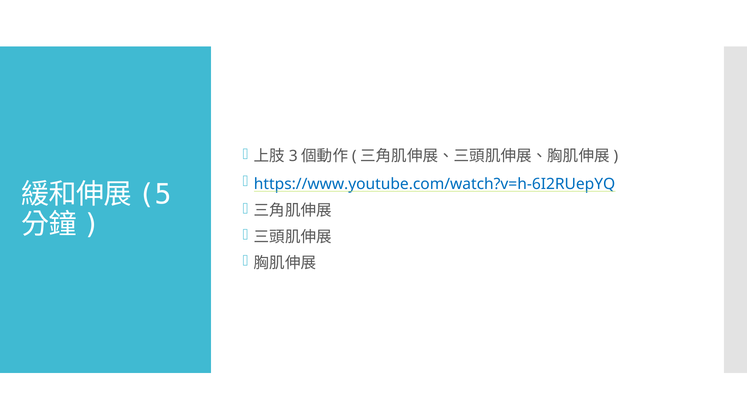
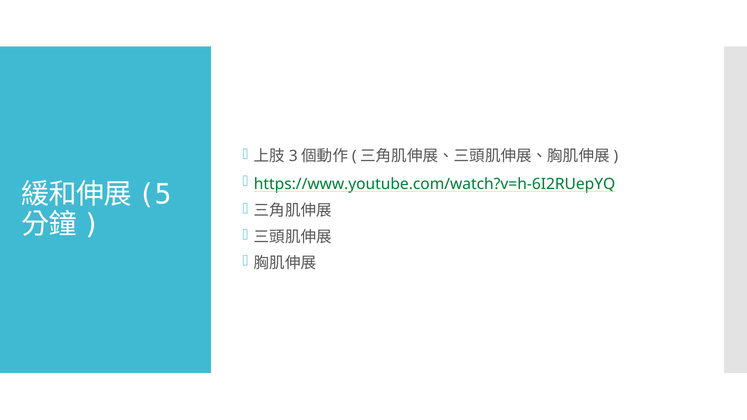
https://www.youtube.com/watch?v=h-6I2RUepYQ colour: blue -> green (435, 184)
